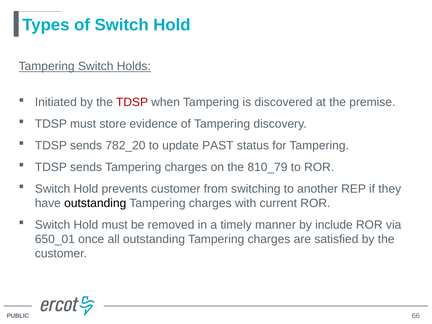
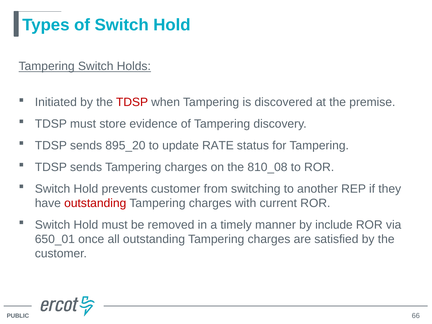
782_20: 782_20 -> 895_20 (125, 146)
PAST: PAST -> RATE (218, 146)
810_79: 810_79 -> 810_08 (267, 167)
outstanding colour: black -> red (95, 203)
